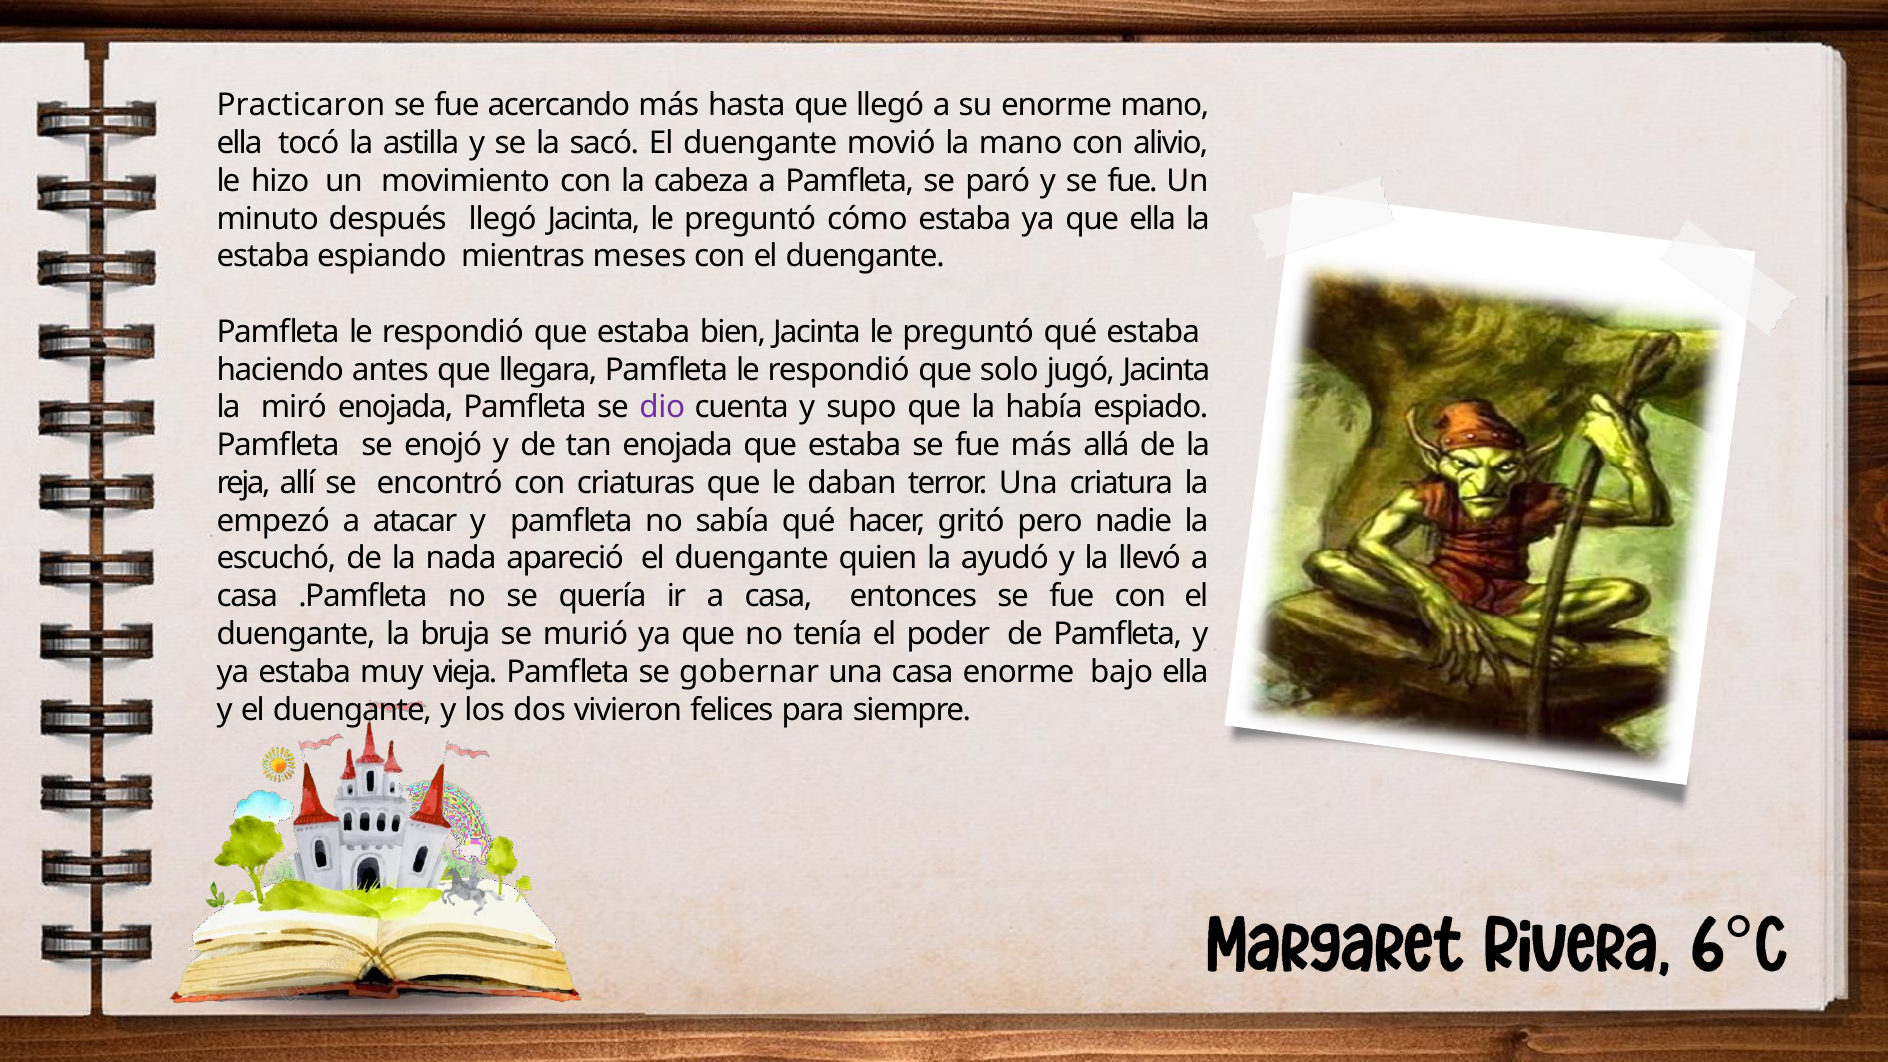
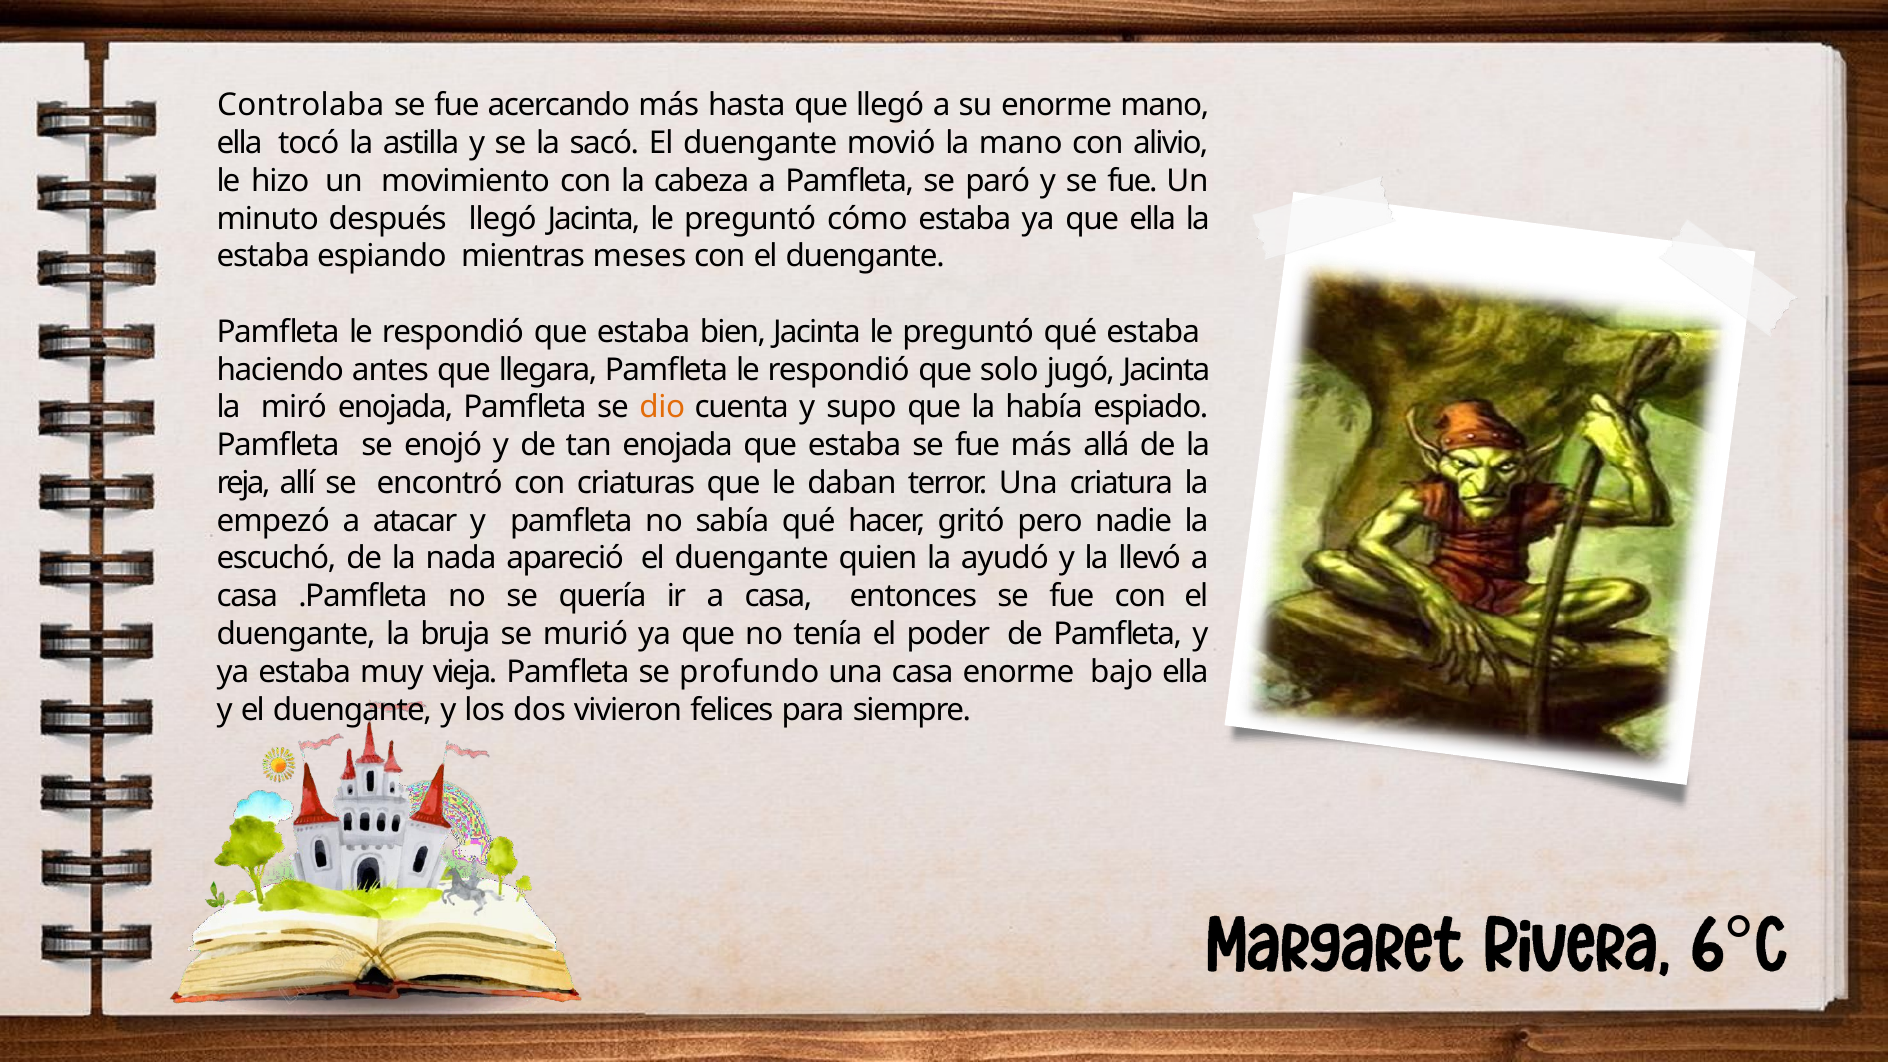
Practicaron: Practicaron -> Controlaba (301, 105)
dio colour: purple -> orange (662, 408)
gobernar: gobernar -> profundo (749, 672)
